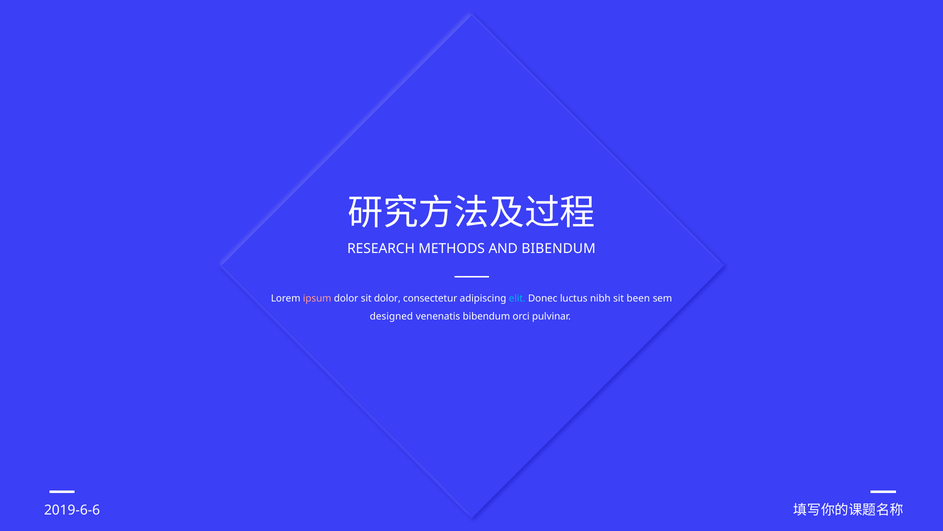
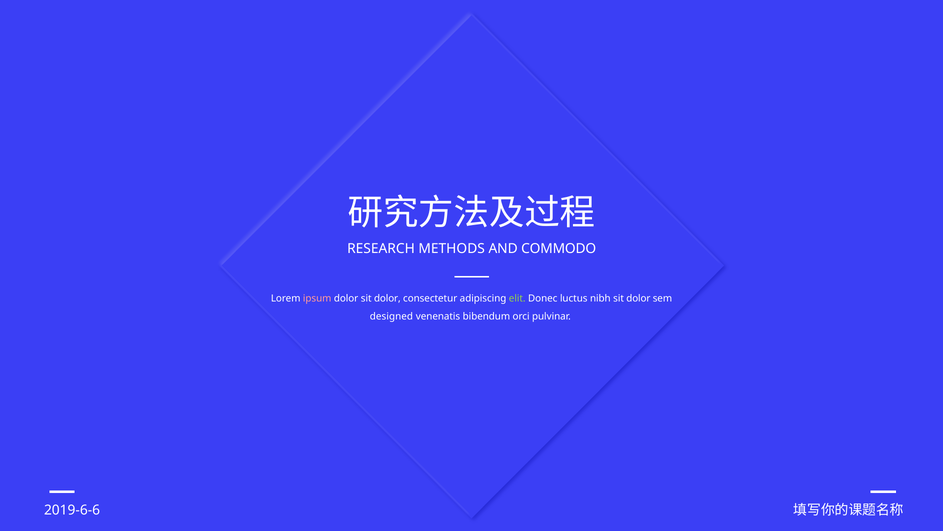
AND BIBENDUM: BIBENDUM -> COMMODO (559, 248)
elit colour: light blue -> light green (517, 298)
nibh sit been: been -> dolor (638, 298)
